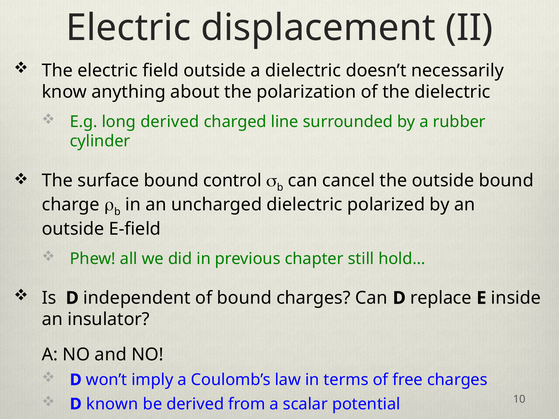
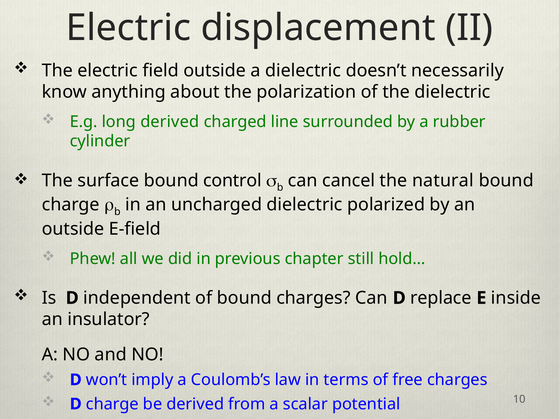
the outside: outside -> natural (443, 181)
D known: known -> charge (112, 404)
